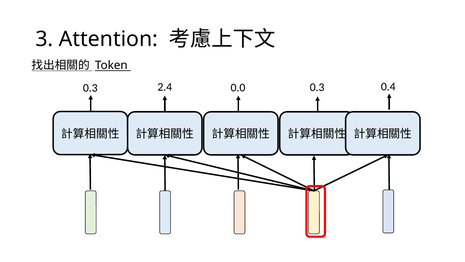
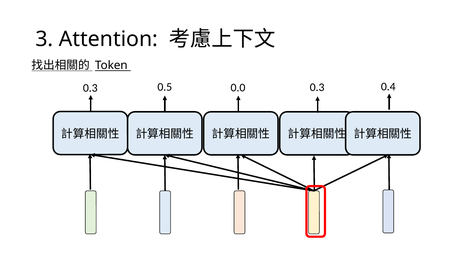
2.4: 2.4 -> 0.5 (165, 87)
